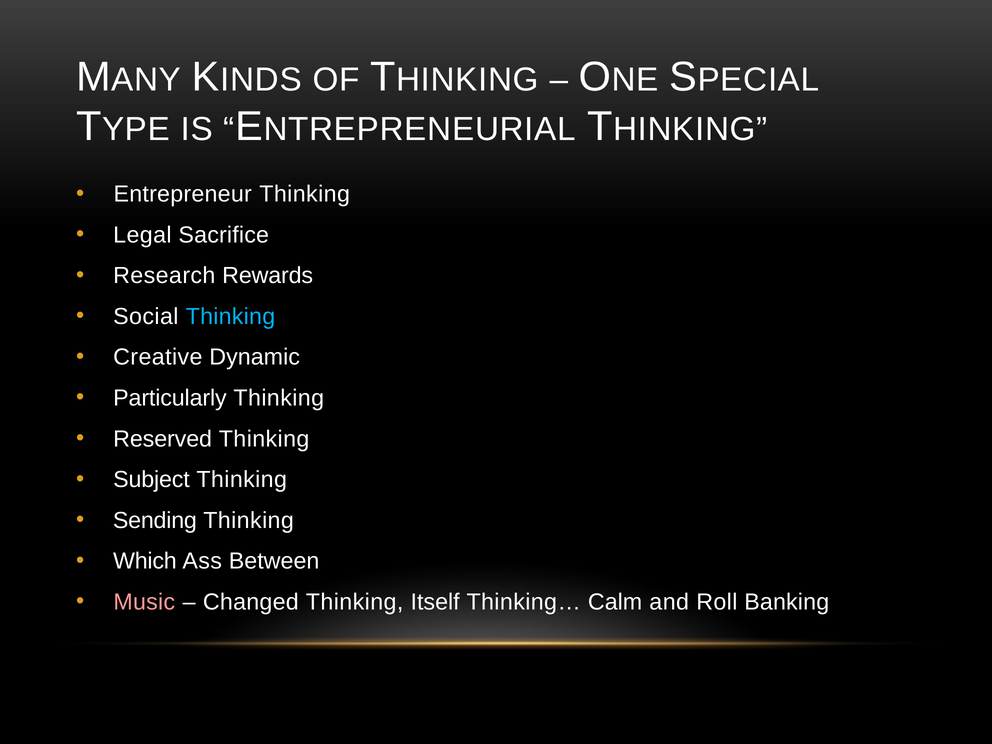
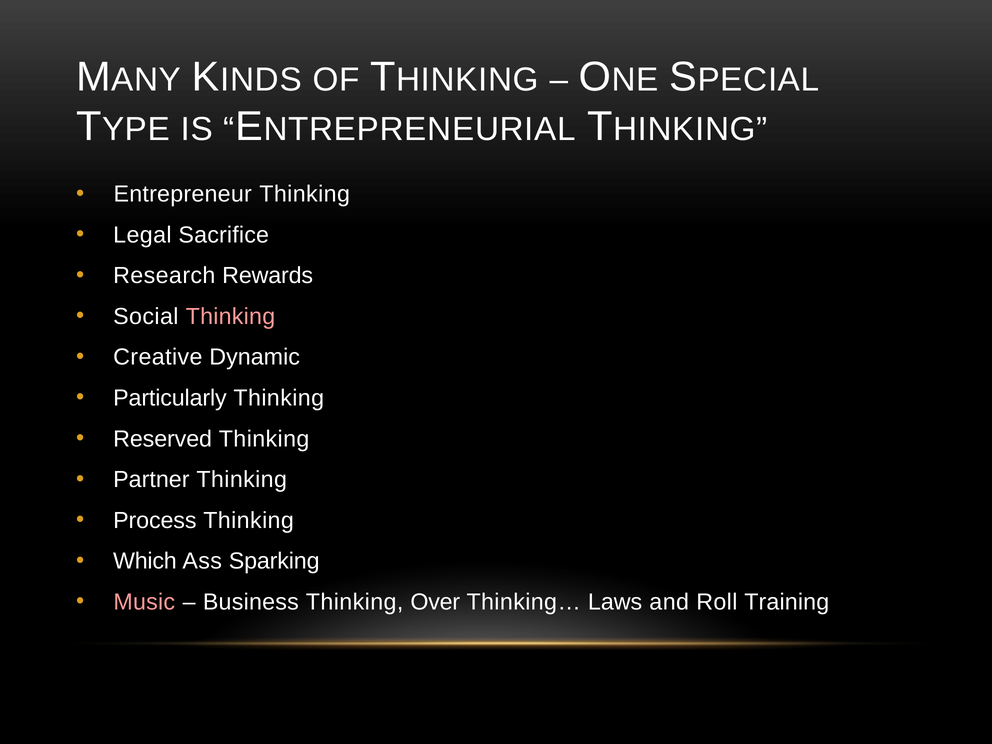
Thinking colour: light blue -> pink (230, 317)
Subject: Subject -> Partner (151, 480)
Sending: Sending -> Process (155, 520)
Between: Between -> Sparking (274, 561)
Changed: Changed -> Business (251, 602)
Itself: Itself -> Over (435, 602)
Calm: Calm -> Laws (615, 602)
Banking: Banking -> Training (787, 602)
